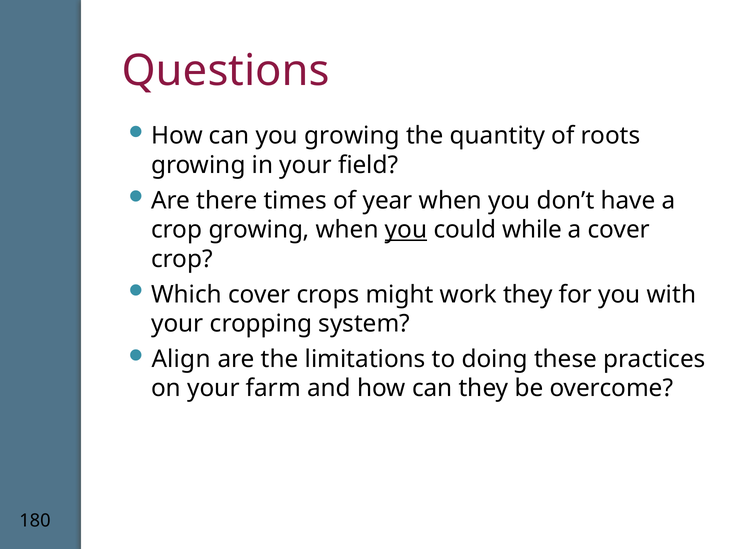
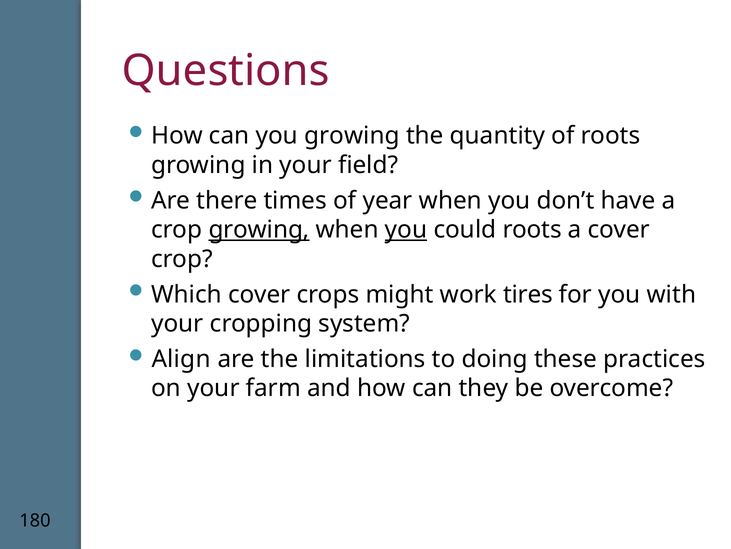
growing underline: none -> present (259, 230)
could while: while -> roots (532, 230)
work they: they -> tires (528, 294)
